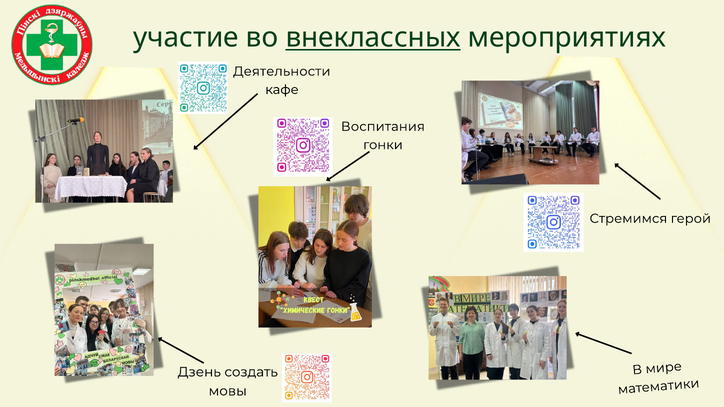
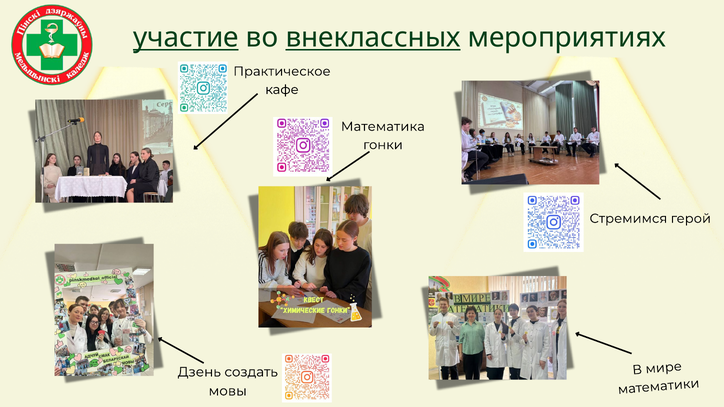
участие underline: none -> present (186, 38)
Деятельности: Деятельности -> Практическое (282, 71)
Воспитания: Воспитания -> Математика (383, 127)
